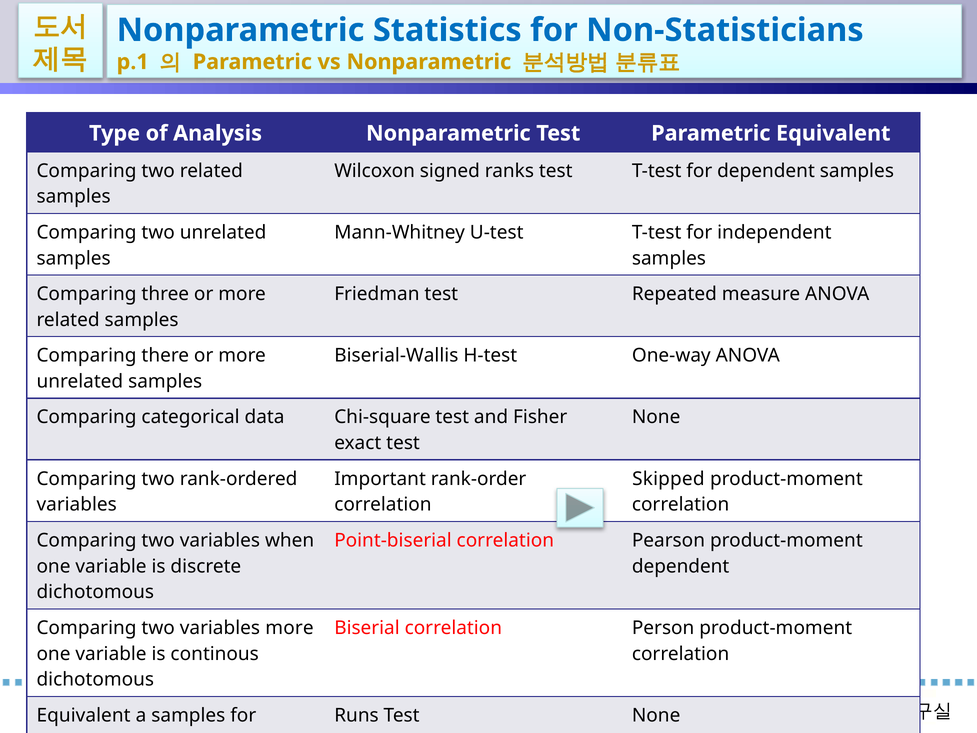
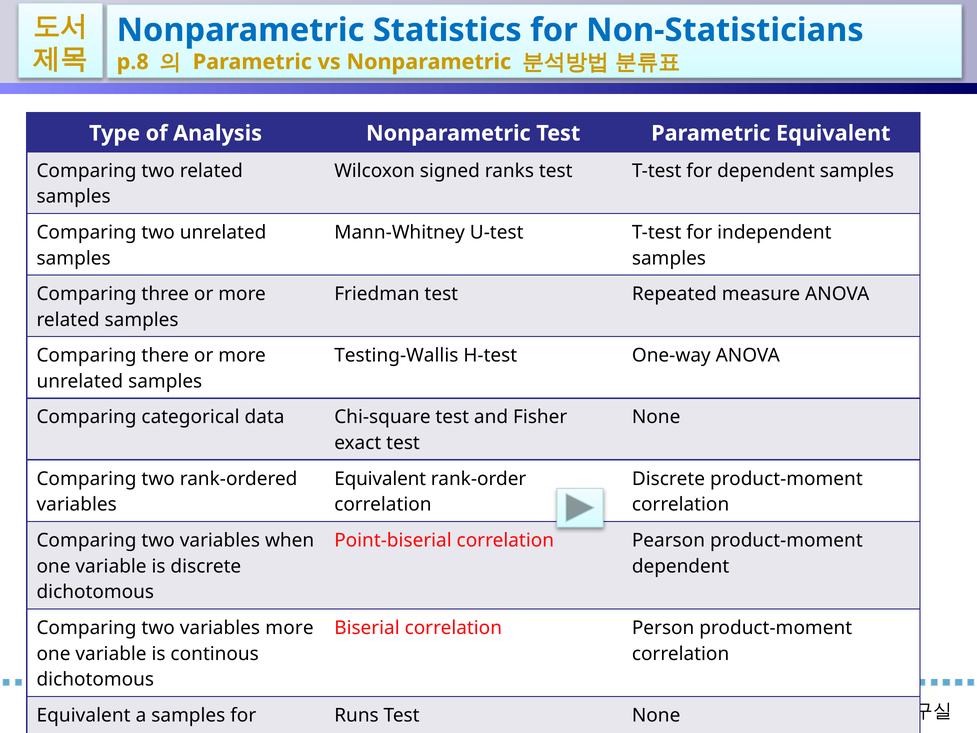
p.1: p.1 -> p.8 (133, 62)
Biserial-Wallis: Biserial-Wallis -> Testing-Wallis (396, 355)
Important: Important -> Equivalent (380, 479)
Skipped: Skipped -> Discrete (668, 479)
